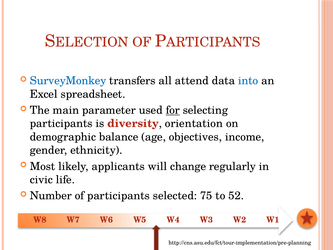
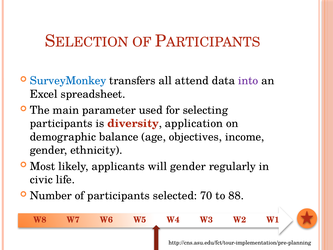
into colour: blue -> purple (248, 81)
for underline: present -> none (173, 110)
orientation: orientation -> application (194, 123)
change: change -> gender (188, 166)
75: 75 -> 70 (206, 196)
52: 52 -> 88 (236, 196)
